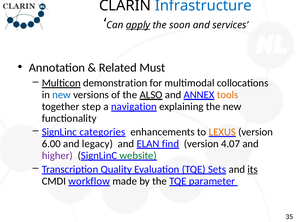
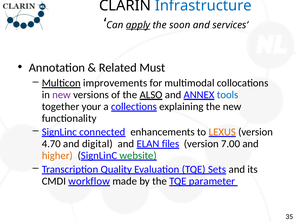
demonstration: demonstration -> improvements (115, 83)
new colour: blue -> purple (62, 95)
tools colour: orange -> blue (228, 95)
step: step -> your (91, 107)
navigation: navigation -> collections (134, 107)
categories: categories -> connected (102, 132)
6.00: 6.00 -> 4.70 (51, 144)
legacy: legacy -> digital (97, 144)
find: find -> files (171, 144)
4.07: 4.07 -> 7.00 (231, 144)
higher colour: purple -> orange (57, 155)
its underline: present -> none (253, 169)
